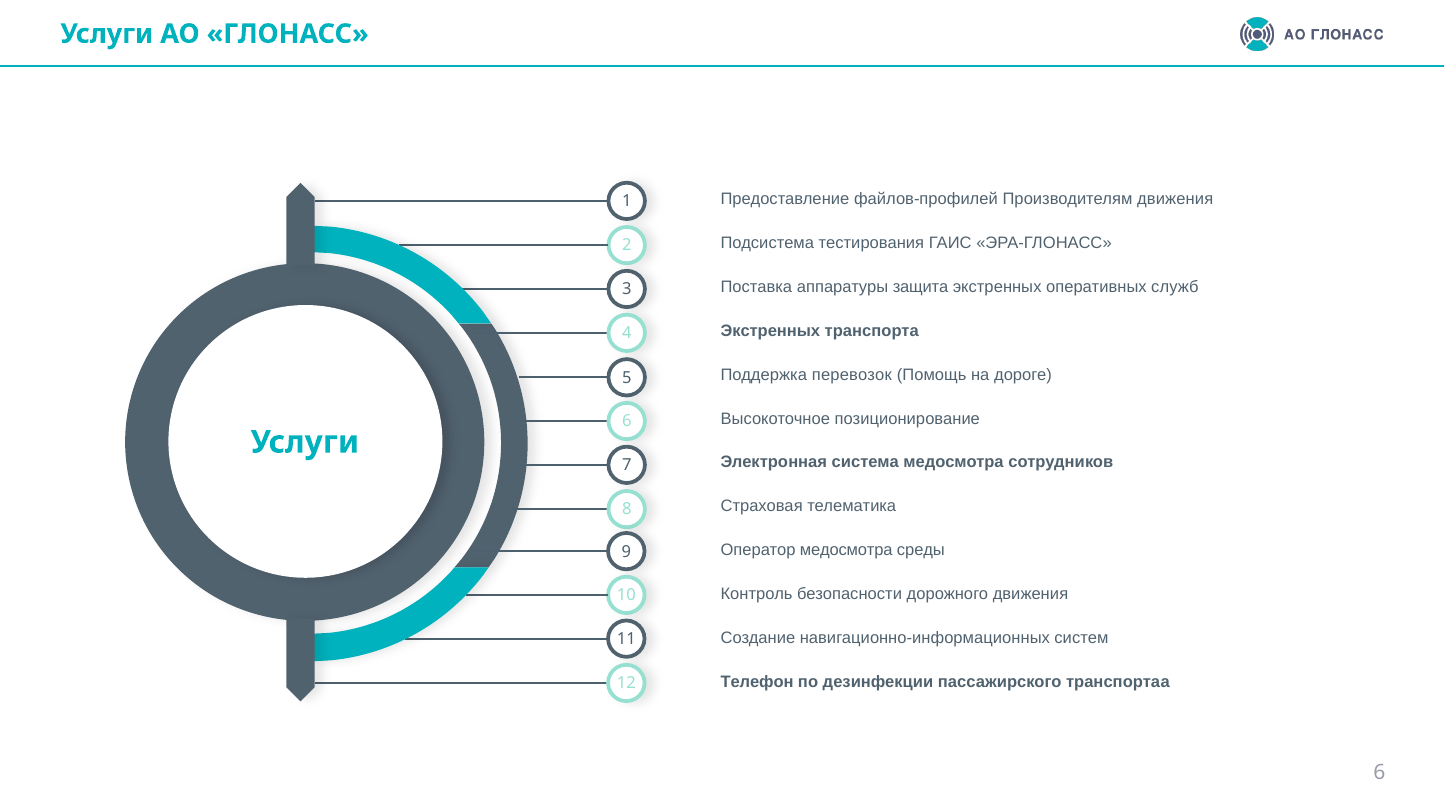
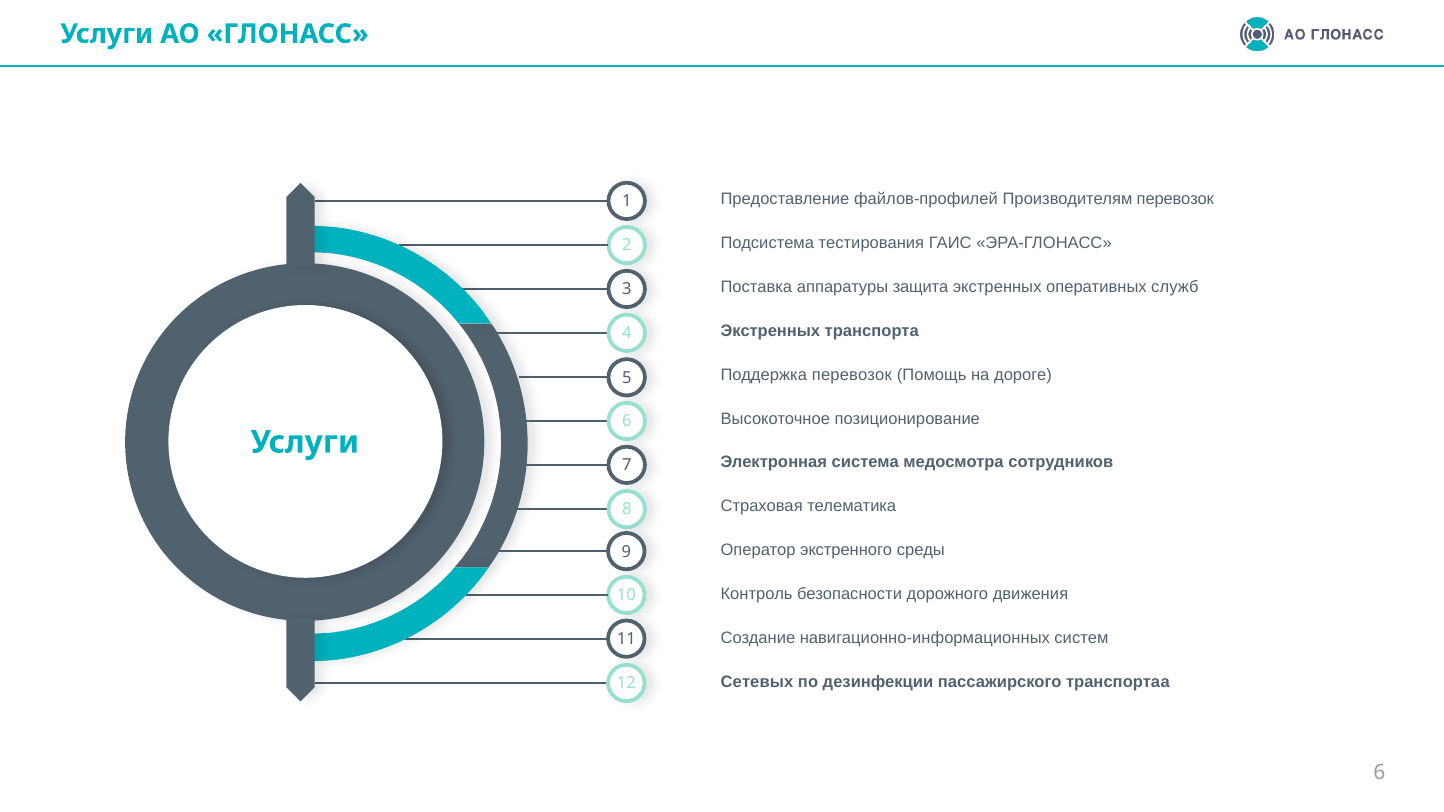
Производителям движения: движения -> перевозок (1175, 199)
Оператор медосмотра: медосмотра -> экстренного (846, 550)
Телефон: Телефон -> Сетевых (757, 682)
